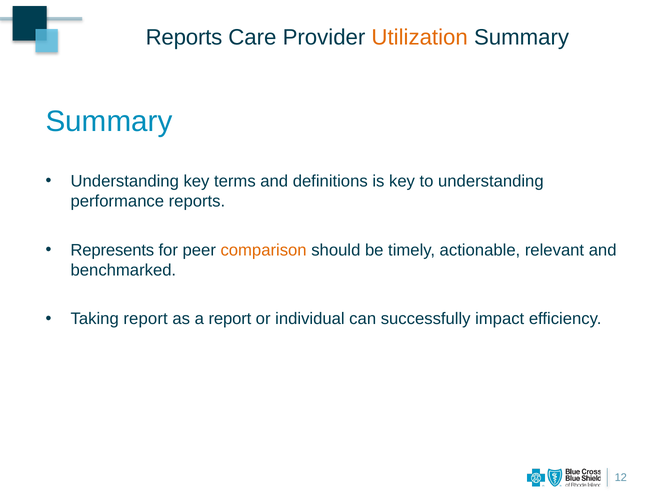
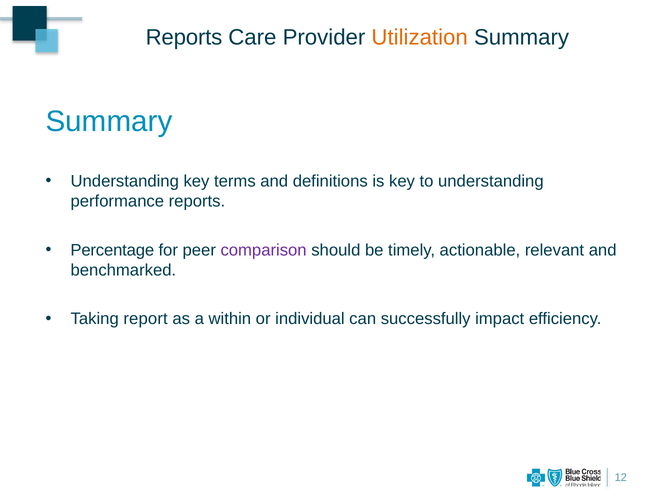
Represents: Represents -> Percentage (112, 250)
comparison colour: orange -> purple (264, 250)
a report: report -> within (230, 319)
